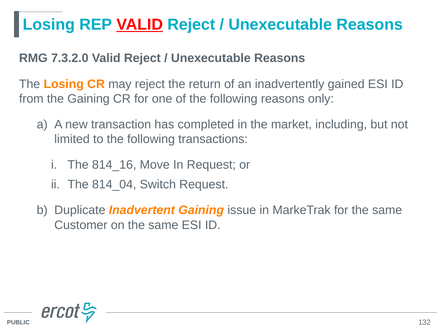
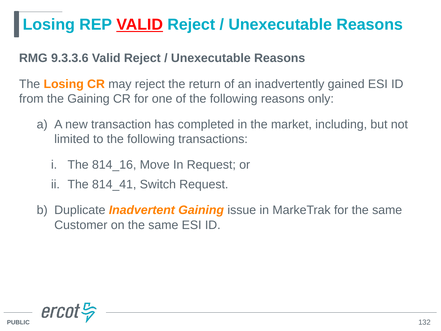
7.3.2.0: 7.3.2.0 -> 9.3.3.6 (70, 58)
814_04: 814_04 -> 814_41 (114, 184)
